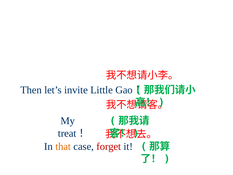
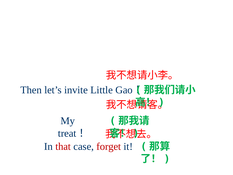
that colour: orange -> red (63, 146)
